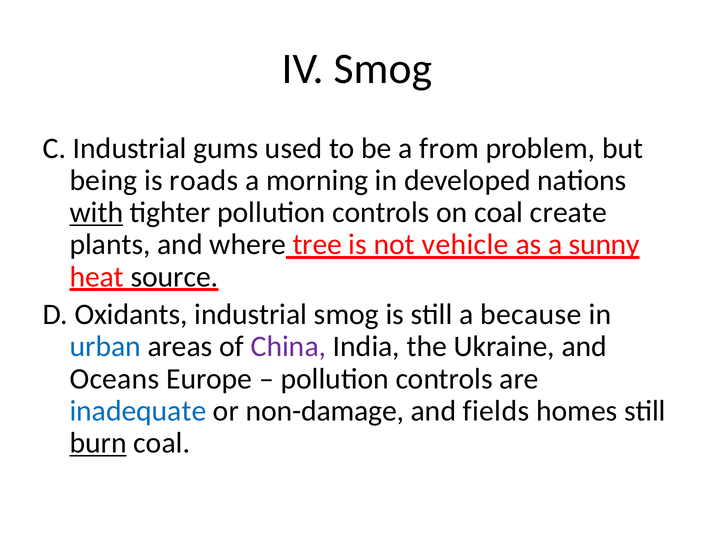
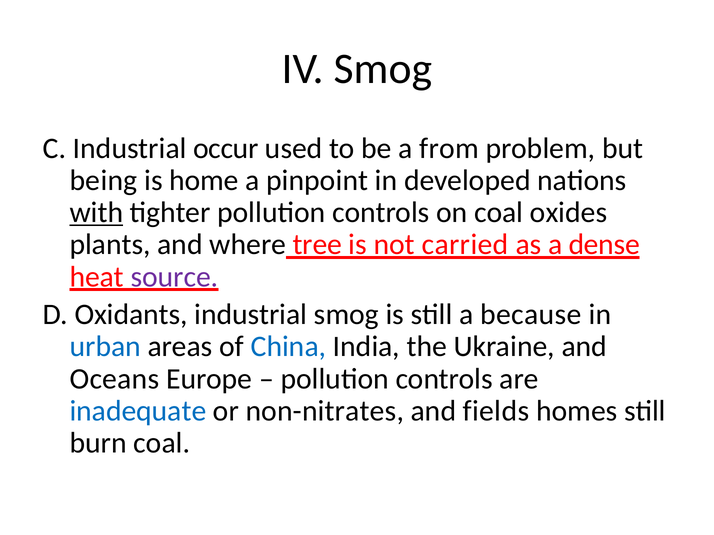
gums: gums -> occur (226, 148)
roads: roads -> home (204, 181)
morning: morning -> pinpoint (317, 181)
create: create -> oxides (569, 213)
vehicle: vehicle -> carried (465, 245)
sunny: sunny -> dense (604, 245)
source colour: black -> purple (174, 277)
China colour: purple -> blue (288, 347)
non-damage: non-damage -> non-nitrates (325, 411)
burn underline: present -> none (98, 443)
